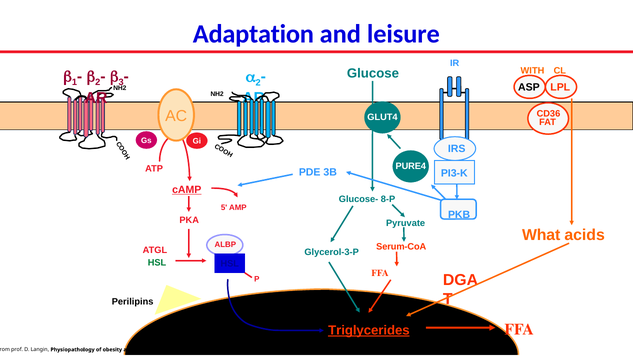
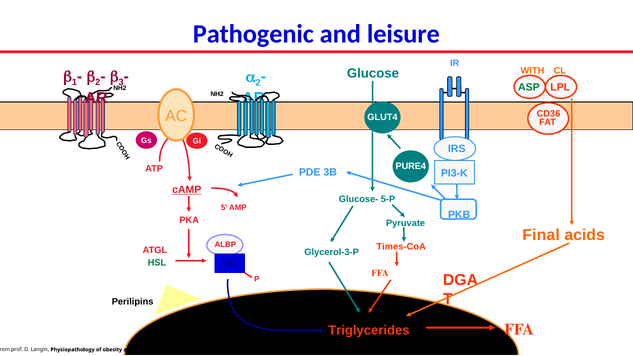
Adaptation: Adaptation -> Pathogenic (253, 34)
ASP colour: black -> green (529, 87)
8-P: 8-P -> 5-P (388, 199)
What: What -> Final (541, 235)
Serum-CoA: Serum-CoA -> Times-CoA (401, 247)
Triglycerides underline: present -> none (369, 330)
